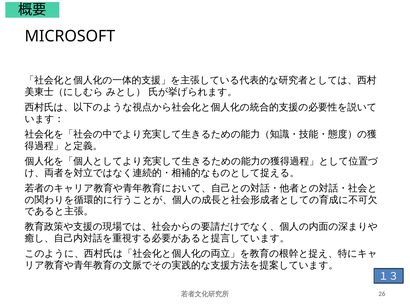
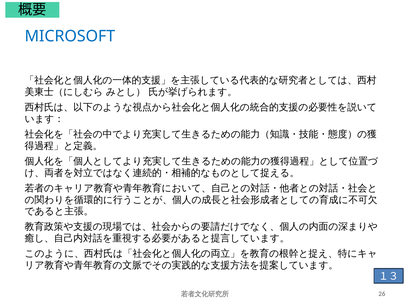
MICROSOFT colour: black -> blue (70, 36)
